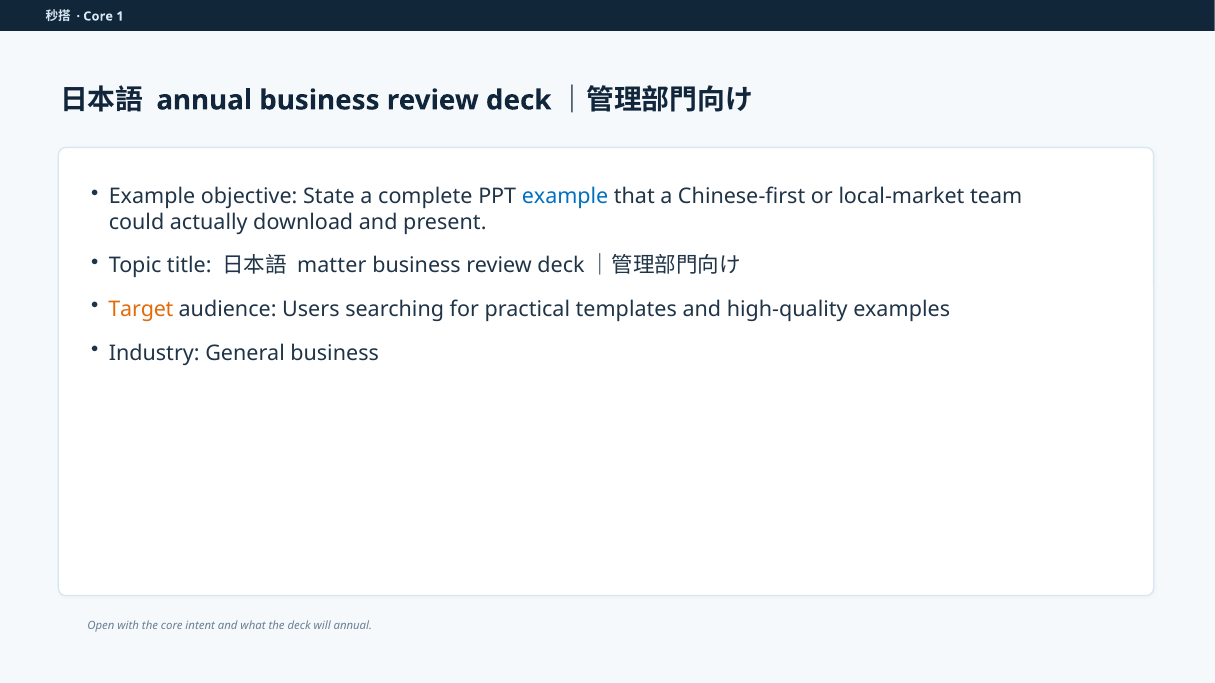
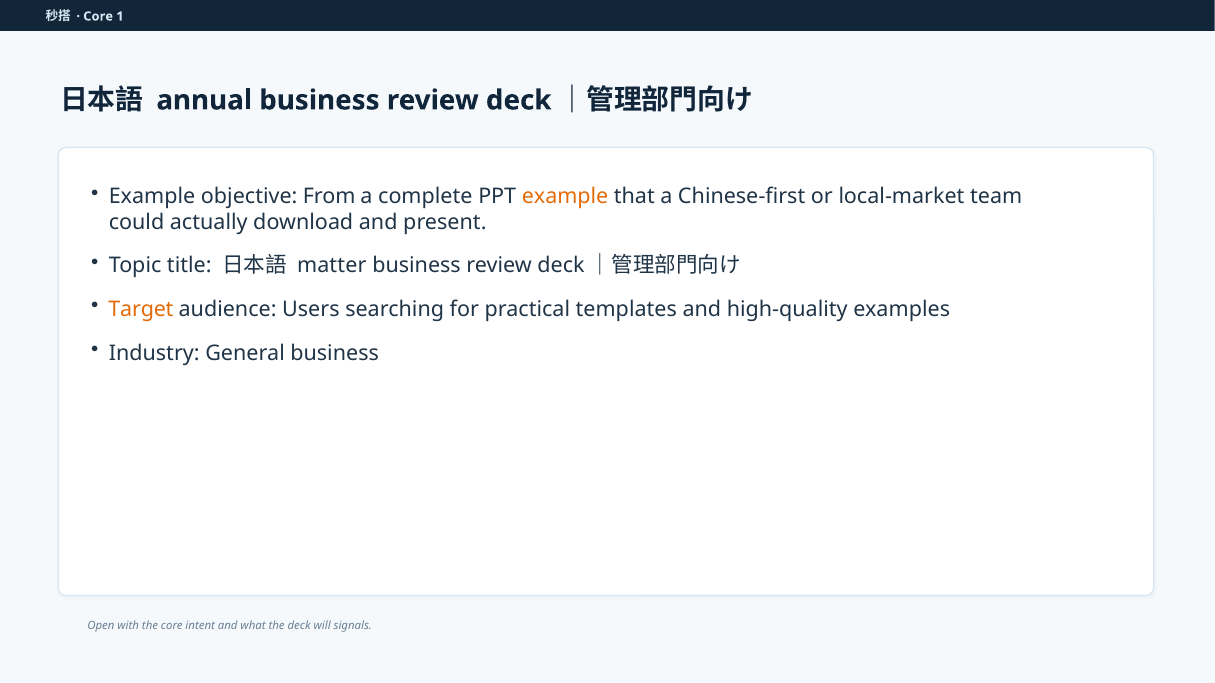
State: State -> From (329, 197)
example colour: blue -> orange (565, 197)
will annual: annual -> signals (353, 626)
